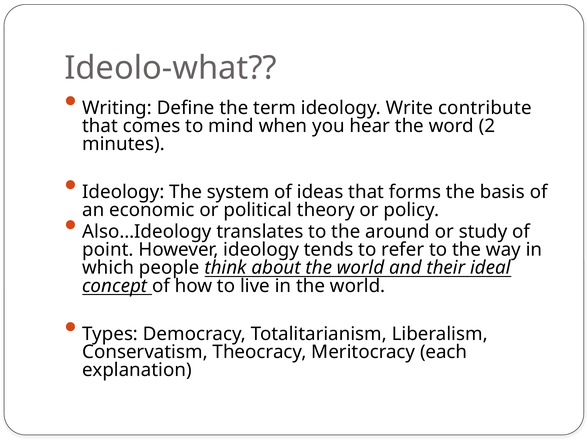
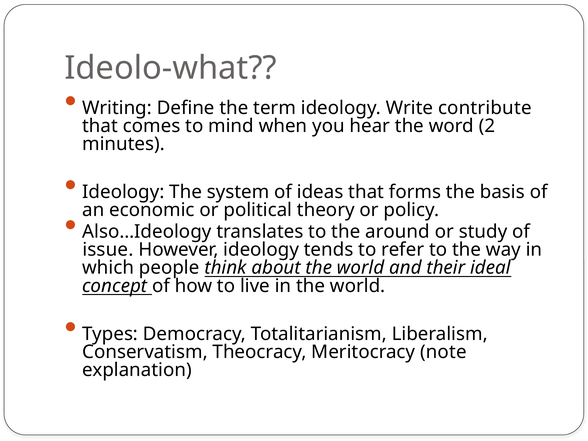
point: point -> issue (108, 250)
each: each -> note (443, 352)
